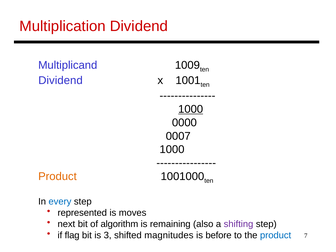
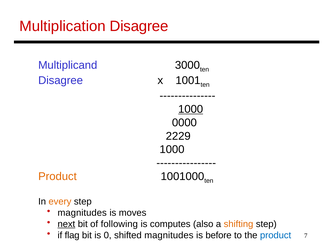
Multiplication Dividend: Dividend -> Disagree (139, 26)
1009: 1009 -> 3000 (187, 65)
Dividend: Dividend -> Disagree (61, 80)
0007: 0007 -> 2229 (178, 136)
every colour: blue -> orange (60, 202)
represented: represented -> magnitudes (82, 213)
next underline: none -> present (66, 224)
algorithm: algorithm -> following (119, 224)
remaining: remaining -> computes (170, 224)
shifting colour: purple -> orange (239, 224)
3: 3 -> 0 (108, 235)
